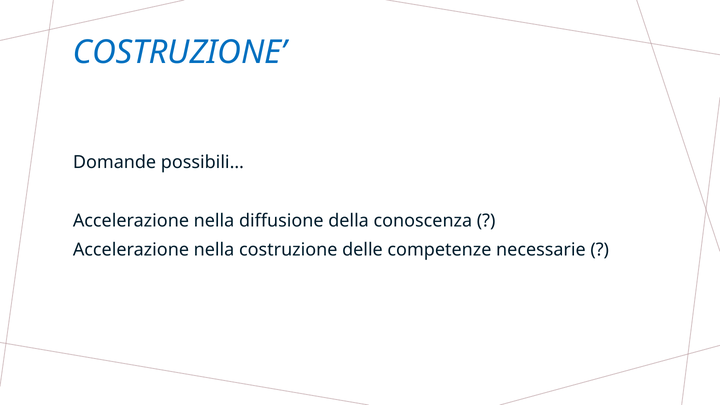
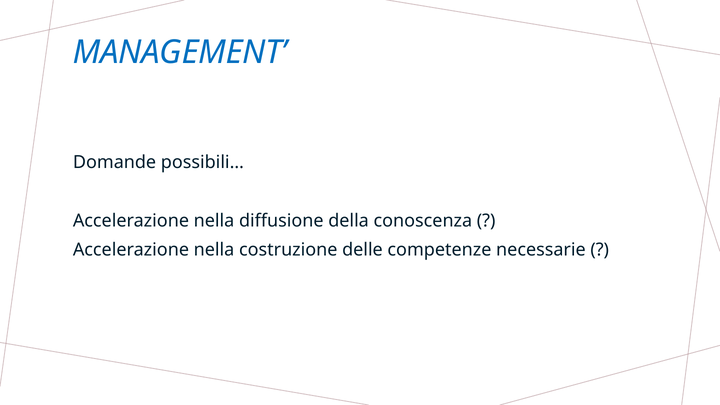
COSTRUZIONE: COSTRUZIONE -> MANAGEMENT (180, 52)
